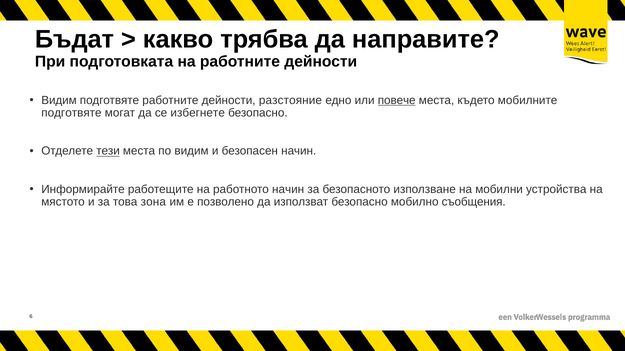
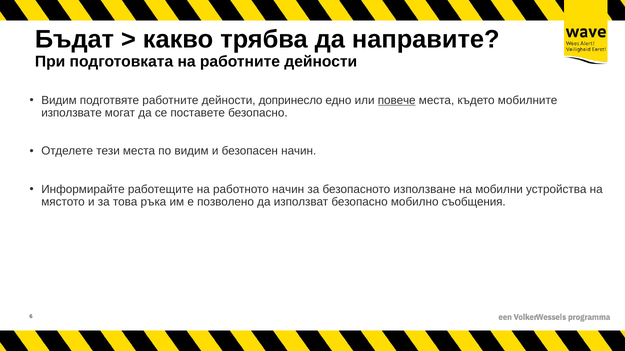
разстояние: разстояние -> допринесло (291, 100)
подготвяте: подготвяте -> използвате (72, 113)
избегнете: избегнете -> поставете (198, 113)
тези underline: present -> none (108, 151)
зона: зона -> ръка (153, 202)
